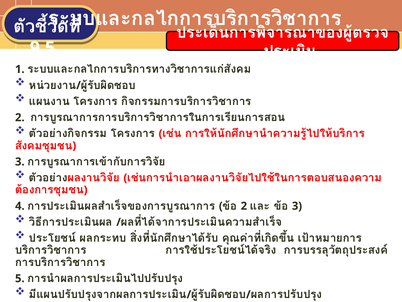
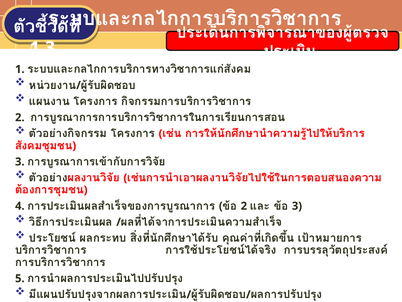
9.5: 9.5 -> 1.3 (42, 48)
